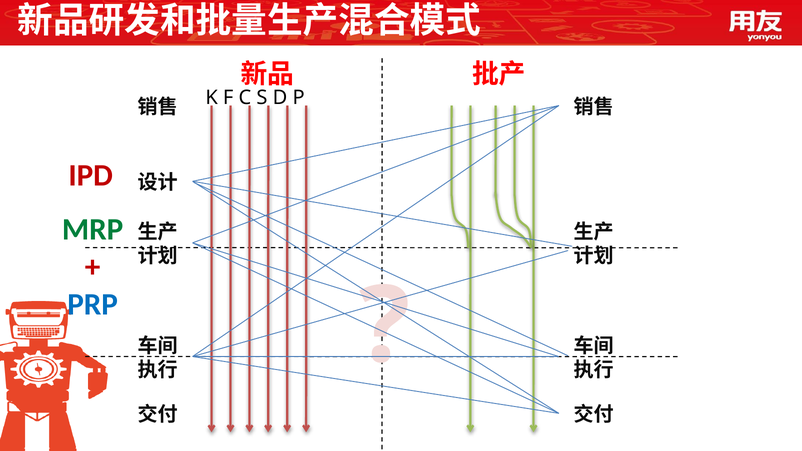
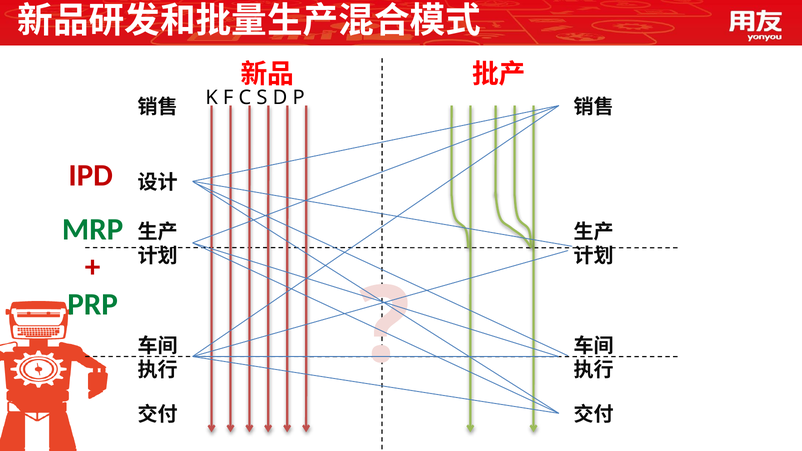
PRP colour: blue -> green (93, 304)
